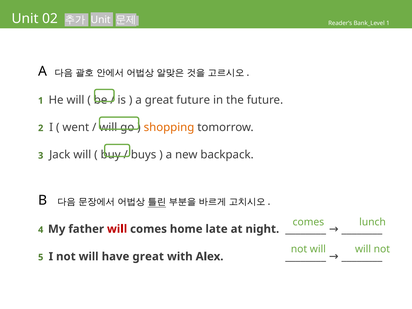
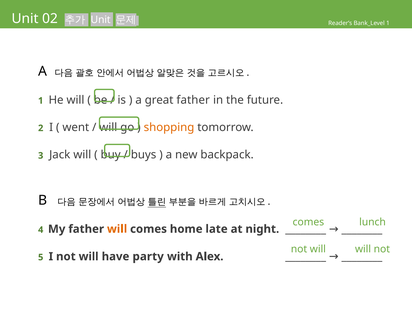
great future: future -> father (193, 100)
will colour: red -> orange (117, 229)
have great: great -> party (148, 257)
